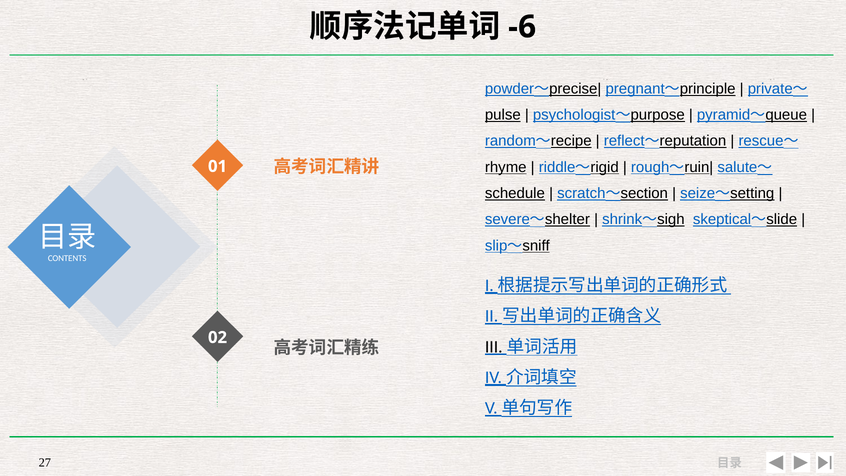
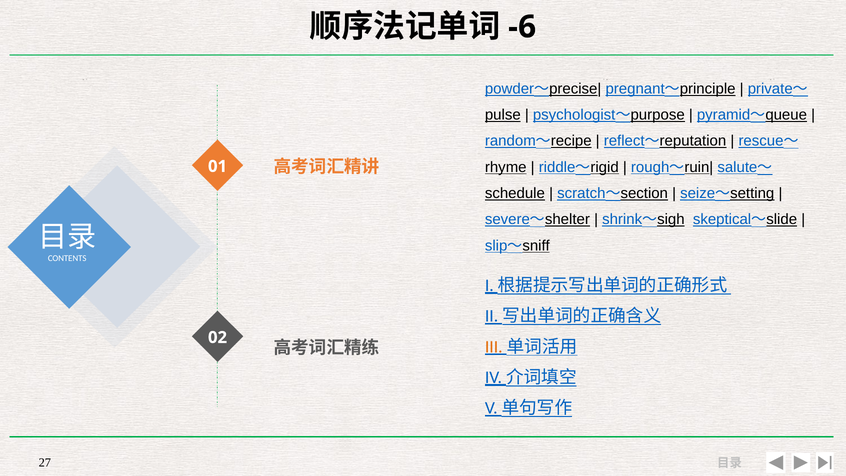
III colour: black -> orange (494, 347)
